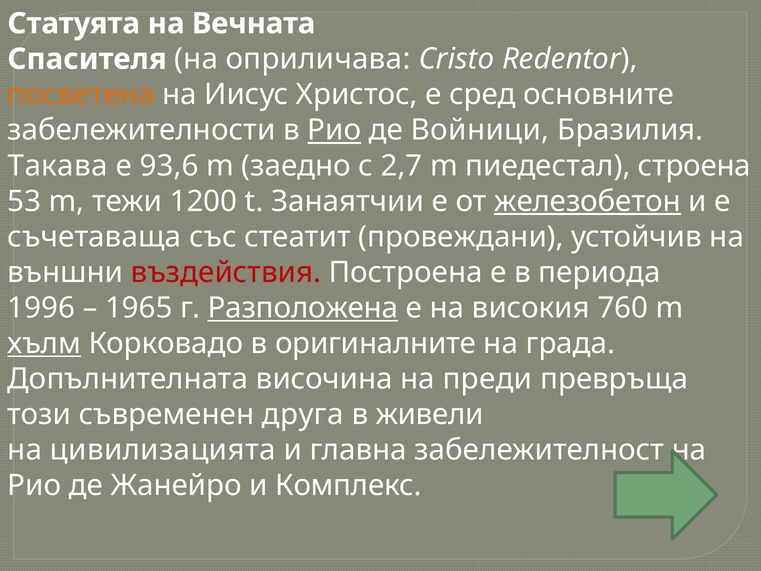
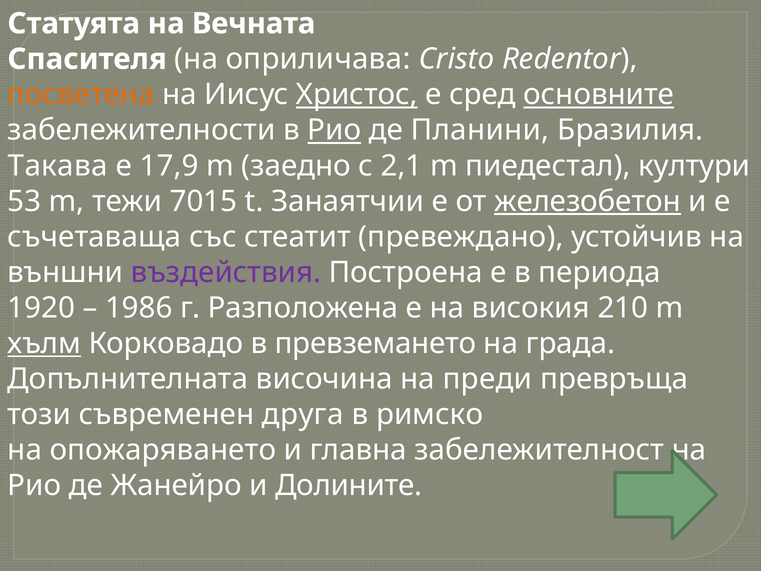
Христос underline: none -> present (357, 95)
основните underline: none -> present (599, 95)
Войници: Войници -> Планини (480, 130)
93,6: 93,6 -> 17,9 (169, 166)
2,7: 2,7 -> 2,1 (401, 166)
строена: строена -> култури (694, 166)
1200: 1200 -> 7015 (203, 201)
провеждани: провеждани -> превеждано (461, 237)
въздействия colour: red -> purple (226, 272)
1996: 1996 -> 1920 (41, 308)
1965: 1965 -> 1986 (139, 308)
Разположена underline: present -> none (303, 308)
760: 760 -> 210 (623, 308)
оригиналните: оригиналните -> превземането (376, 343)
живели: живели -> римско (430, 414)
цивилизацията: цивилизацията -> опожаряването (163, 450)
Комплекс: Комплекс -> Долините (349, 485)
